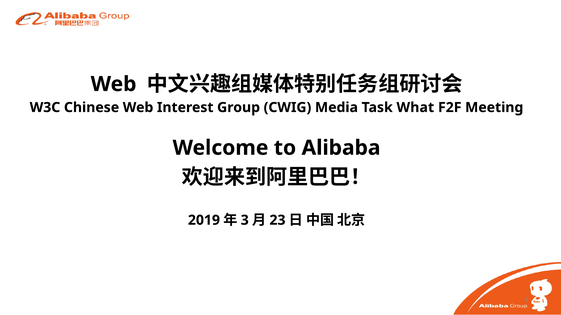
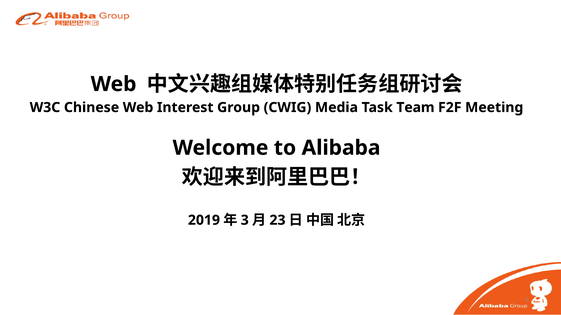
What: What -> Team (415, 108)
